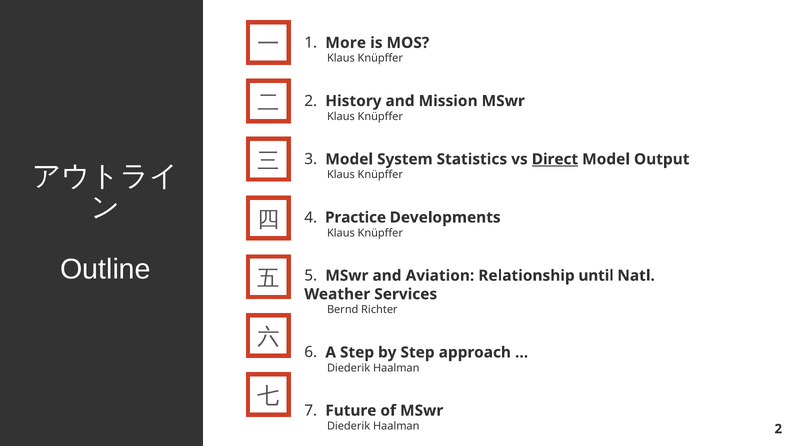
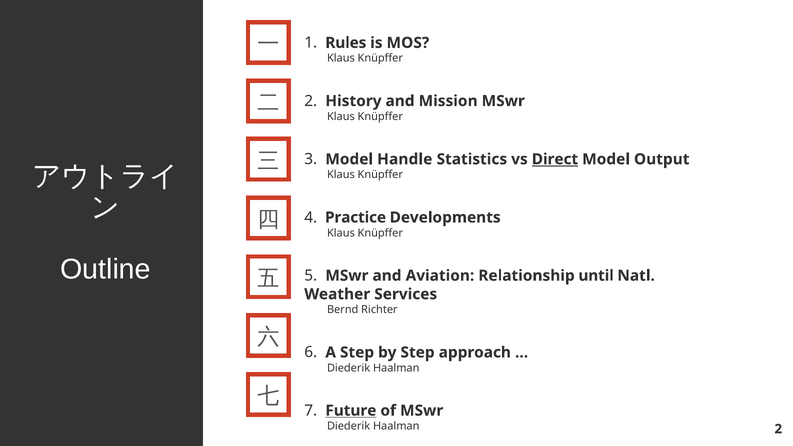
More: More -> Rules (346, 43)
System: System -> Handle (405, 159)
Future underline: none -> present (351, 411)
